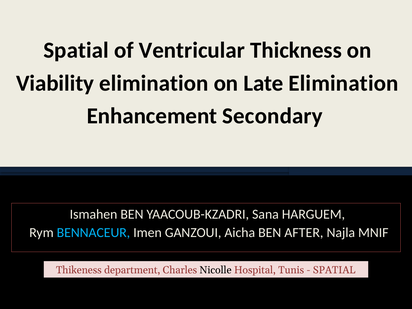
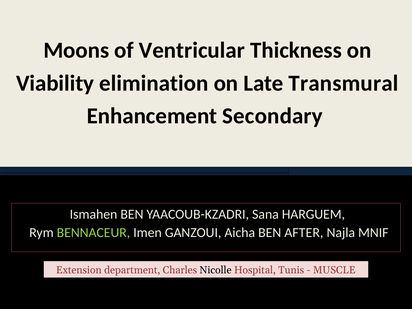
Spatial: Spatial -> Moons (76, 50)
Late Elimination: Elimination -> Transmural (343, 83)
BENNACEUR colour: light blue -> light green (93, 233)
Thikeness: Thikeness -> Extension (79, 270)
SPATIAL: SPATIAL -> MUSCLE (334, 270)
